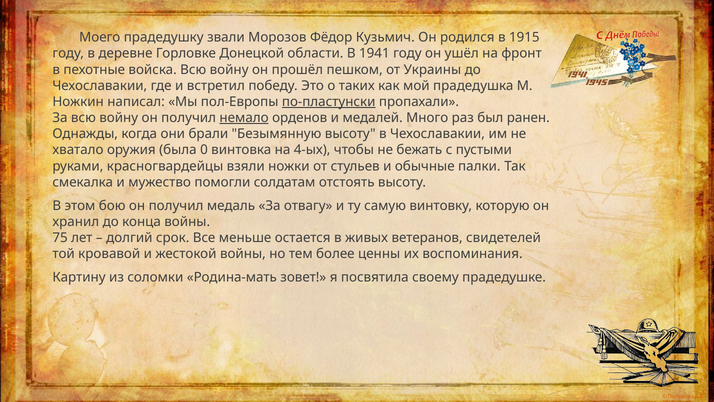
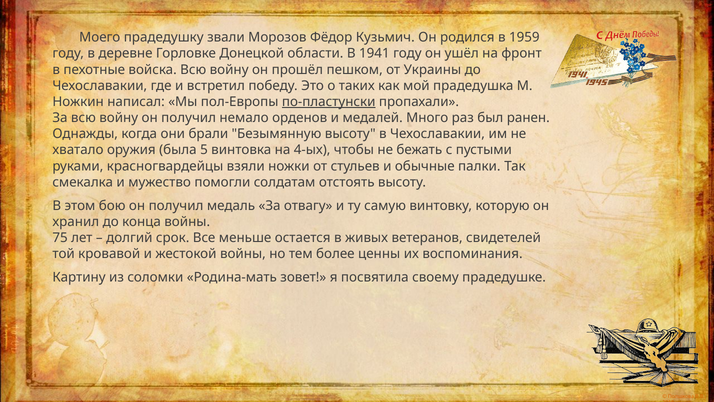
1915: 1915 -> 1959 (524, 37)
немало underline: present -> none (244, 118)
0: 0 -> 5 (204, 150)
